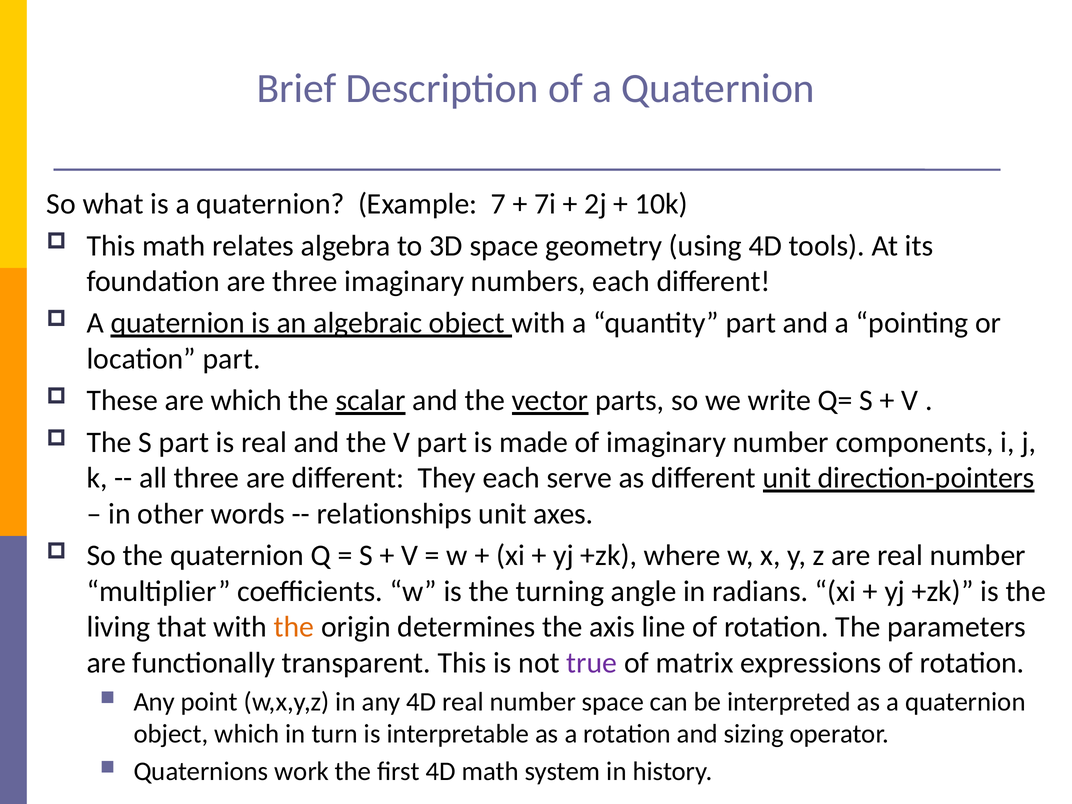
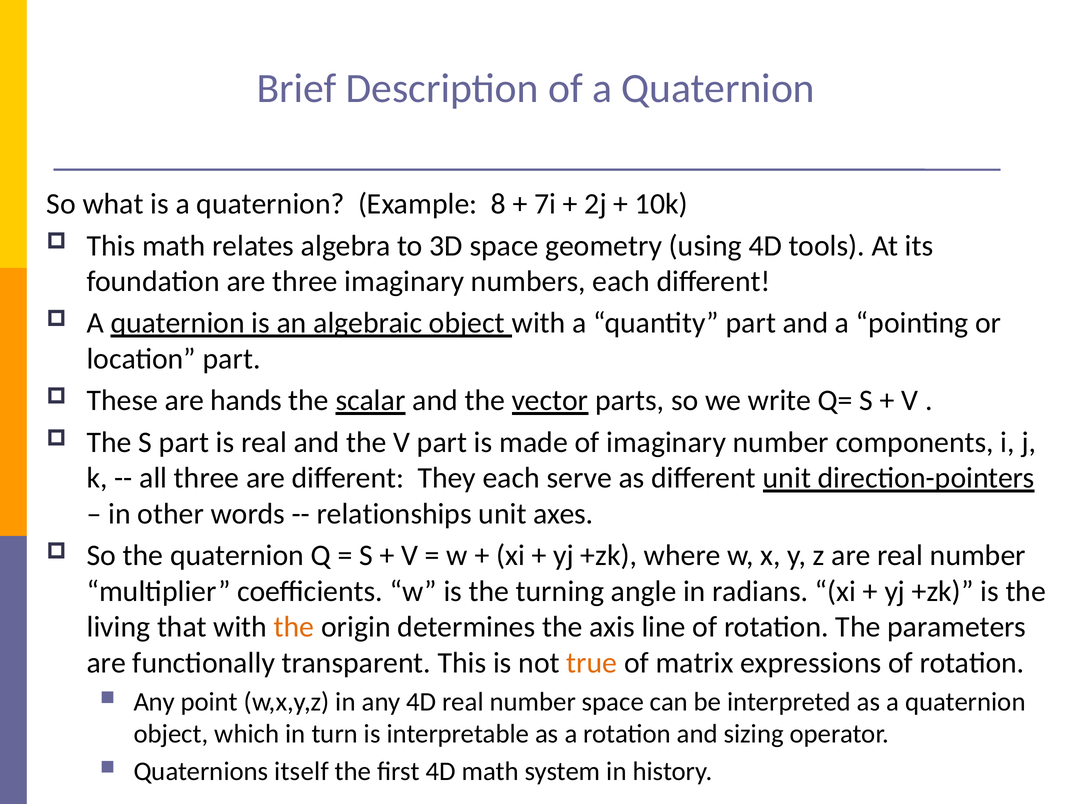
7: 7 -> 8 (498, 204)
are which: which -> hands (246, 401)
true colour: purple -> orange (592, 663)
work: work -> itself (302, 771)
